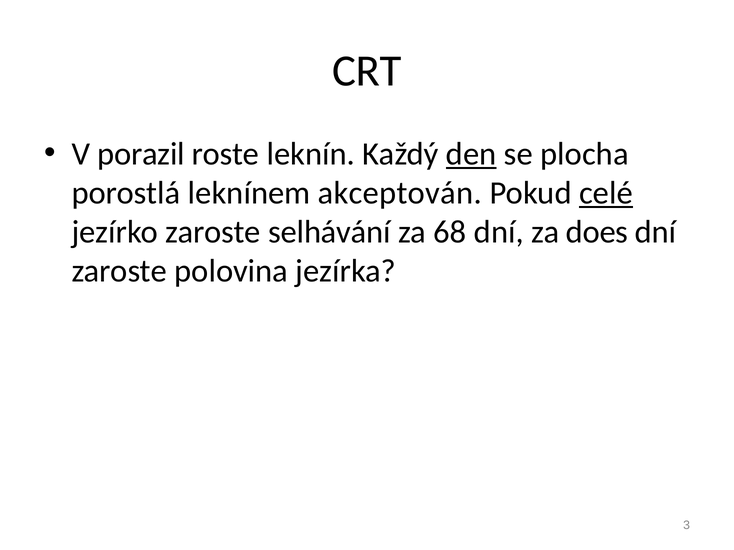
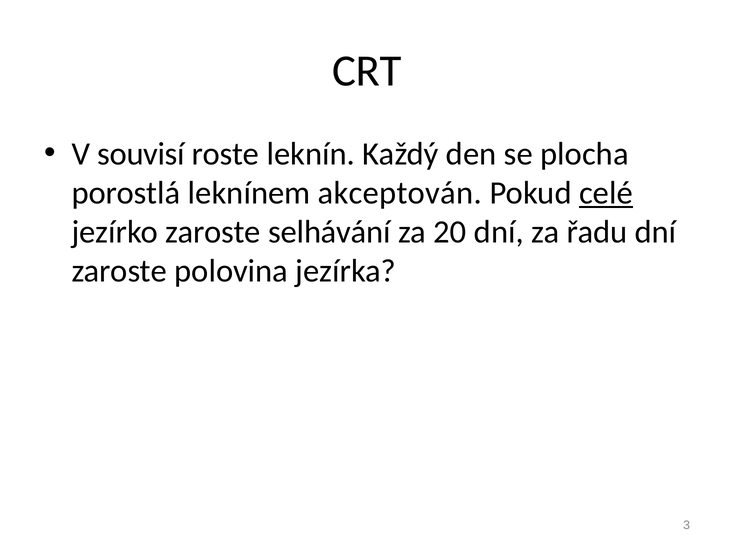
porazil: porazil -> souvisí (141, 154)
den underline: present -> none (471, 154)
68: 68 -> 20 (450, 232)
does: does -> řadu (597, 232)
